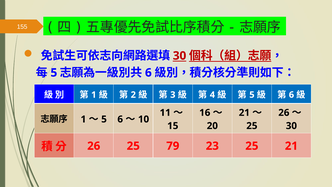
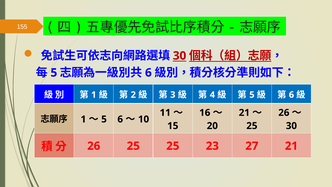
25 79: 79 -> 25 (173, 146)
23 25: 25 -> 27 (252, 146)
